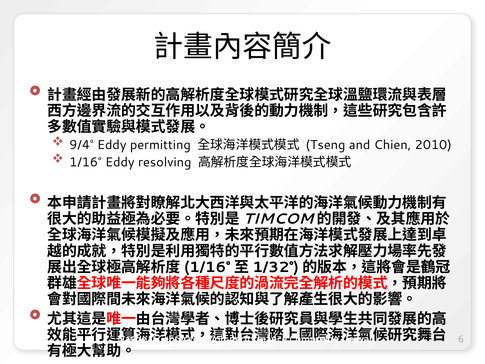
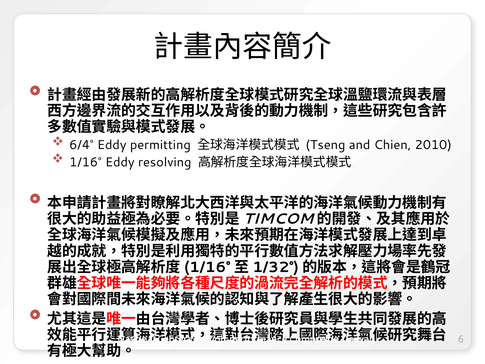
9/4°: 9/4° -> 6/4° (81, 145)
